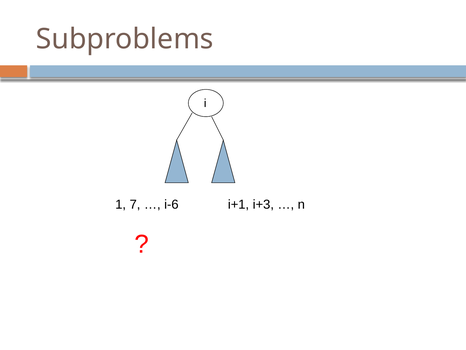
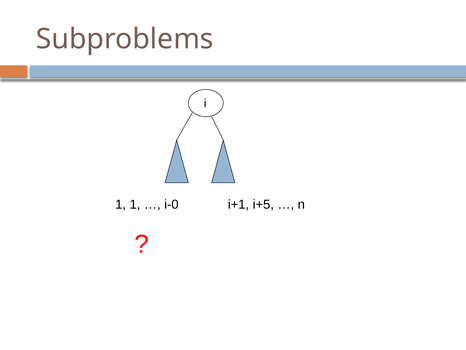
1 7: 7 -> 1 (135, 204)
i-6: i-6 -> i-0 (171, 204)
i+3: i+3 -> i+5 (263, 204)
